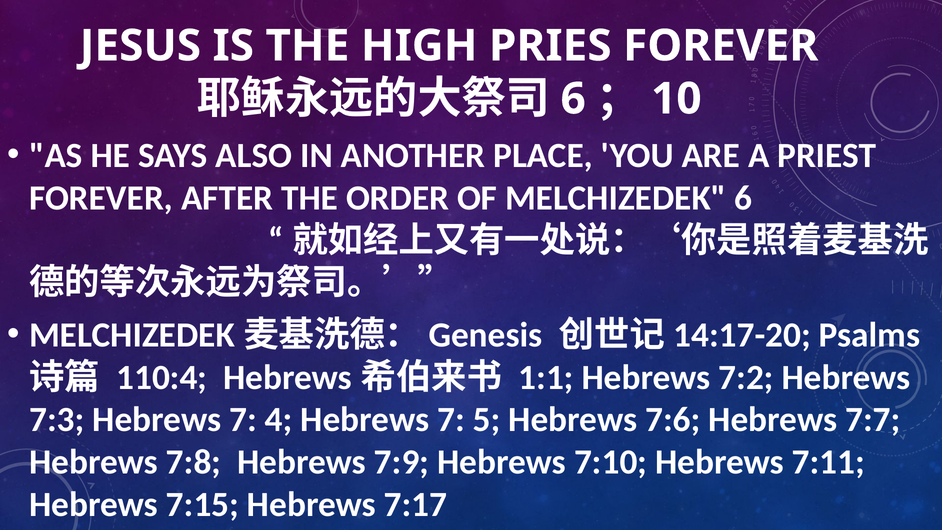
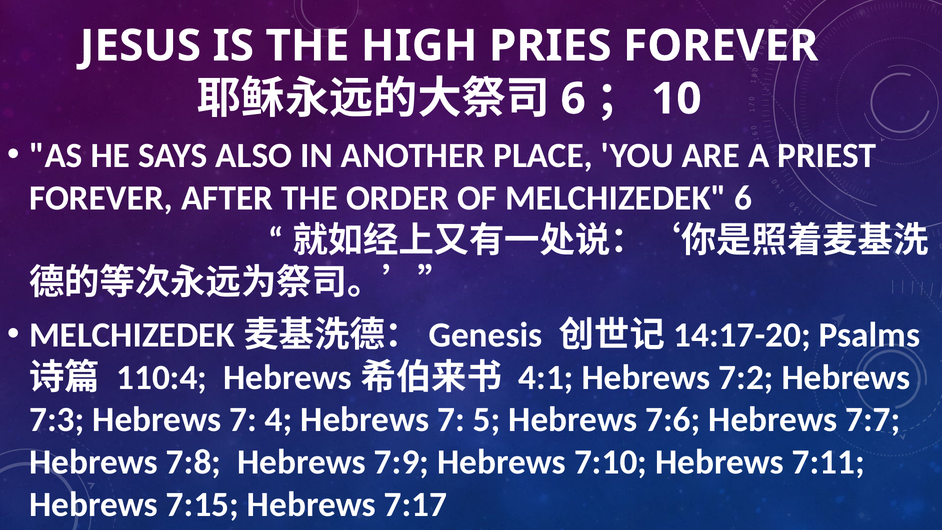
1:1: 1:1 -> 4:1 (546, 377)
